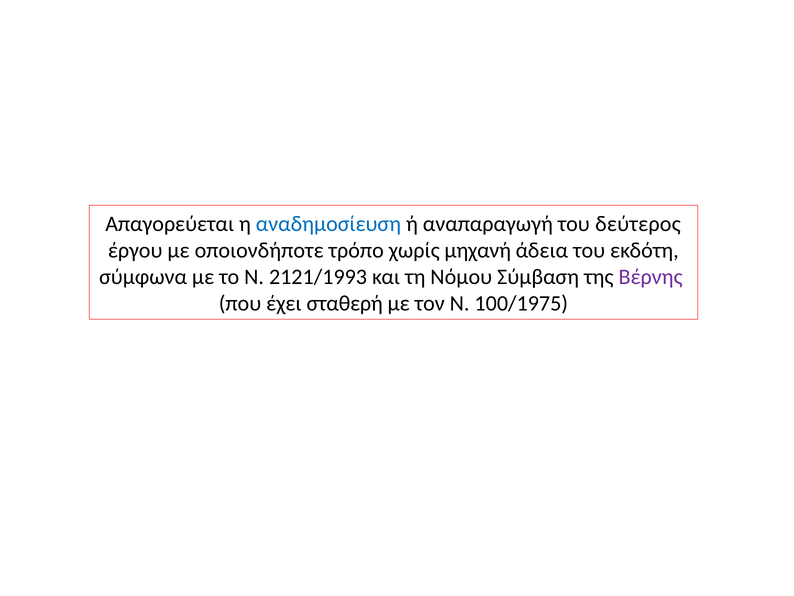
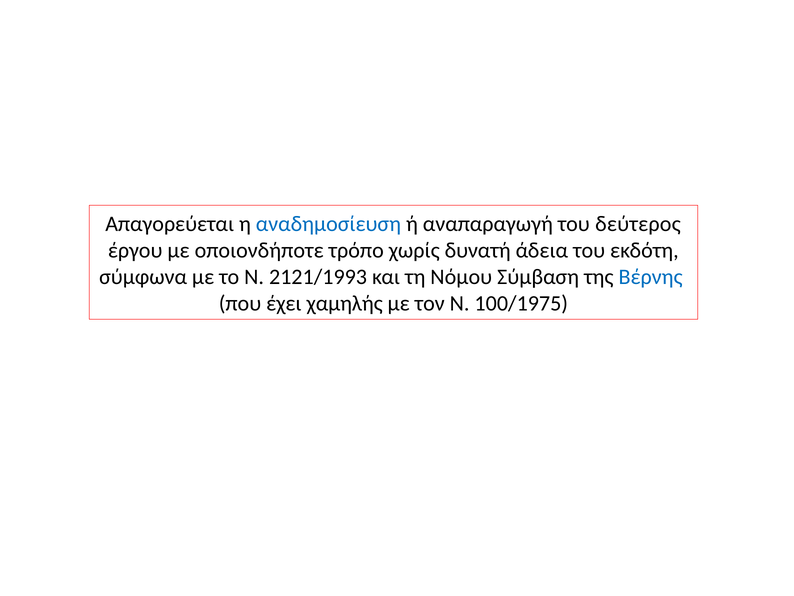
μηχανή: μηχανή -> δυνατή (478, 250)
Βέρνης colour: purple -> blue (651, 277)
σταθερή: σταθερή -> χαμηλής (345, 303)
